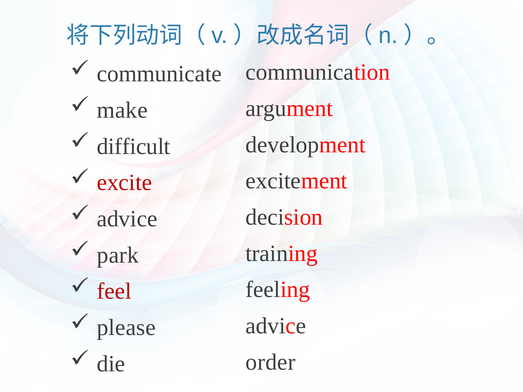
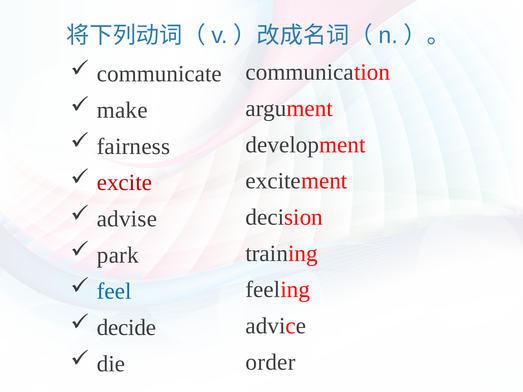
difficult: difficult -> fairness (133, 146)
advice: advice -> advise (127, 219)
feel colour: red -> blue (114, 291)
please: please -> decide (127, 328)
